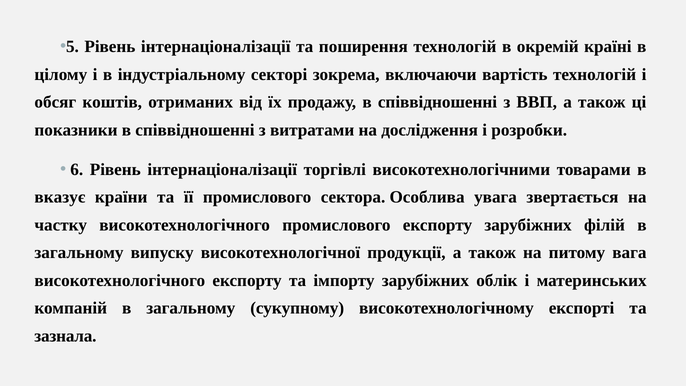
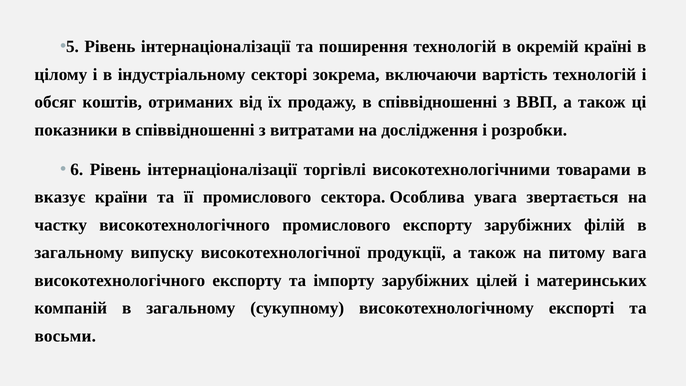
облік: облік -> цілей (497, 280)
зазнала: зазнала -> восьми (65, 336)
